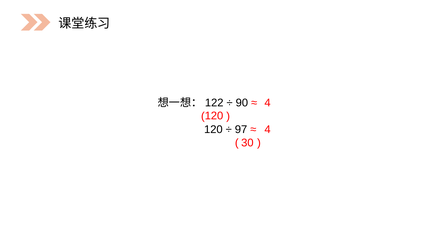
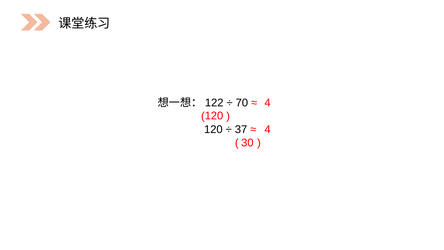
90: 90 -> 70 (242, 103)
97: 97 -> 37 (241, 129)
